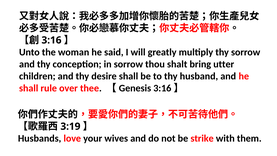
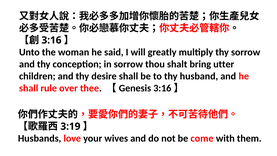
strike: strike -> come (202, 138)
